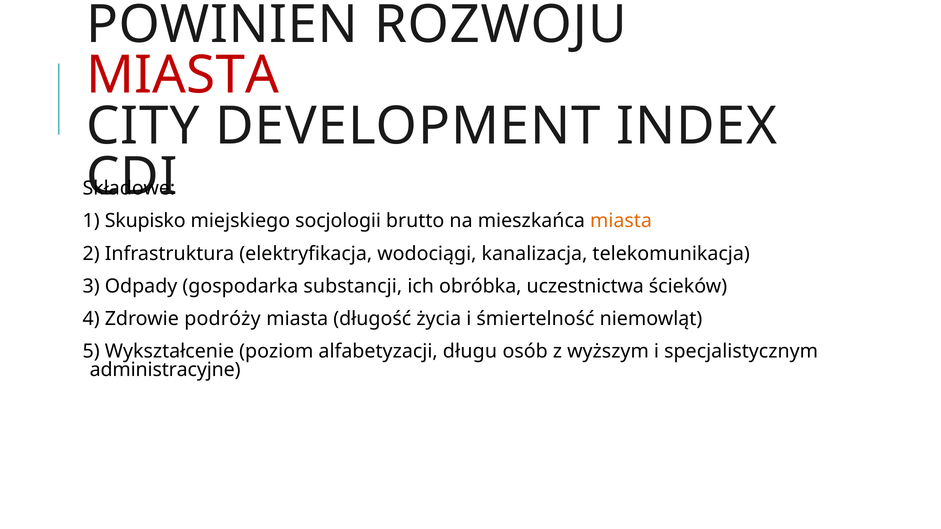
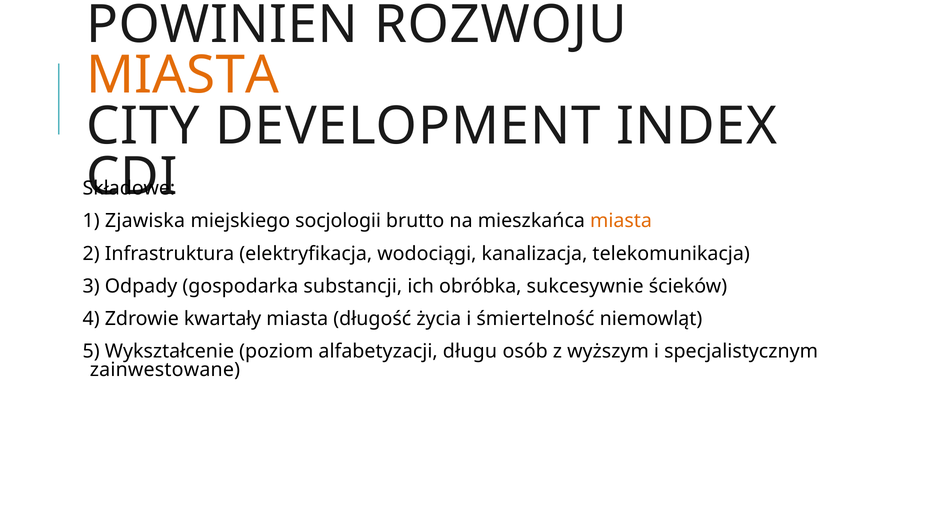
MIASTA colour: red -> orange (183, 75)
Skupisko: Skupisko -> Zjawiska (145, 221)
uczestnictwa: uczestnictwa -> sukcesywnie (585, 286)
podróży: podróży -> kwartały (223, 319)
administracyjne: administracyjne -> zainwestowane (165, 370)
